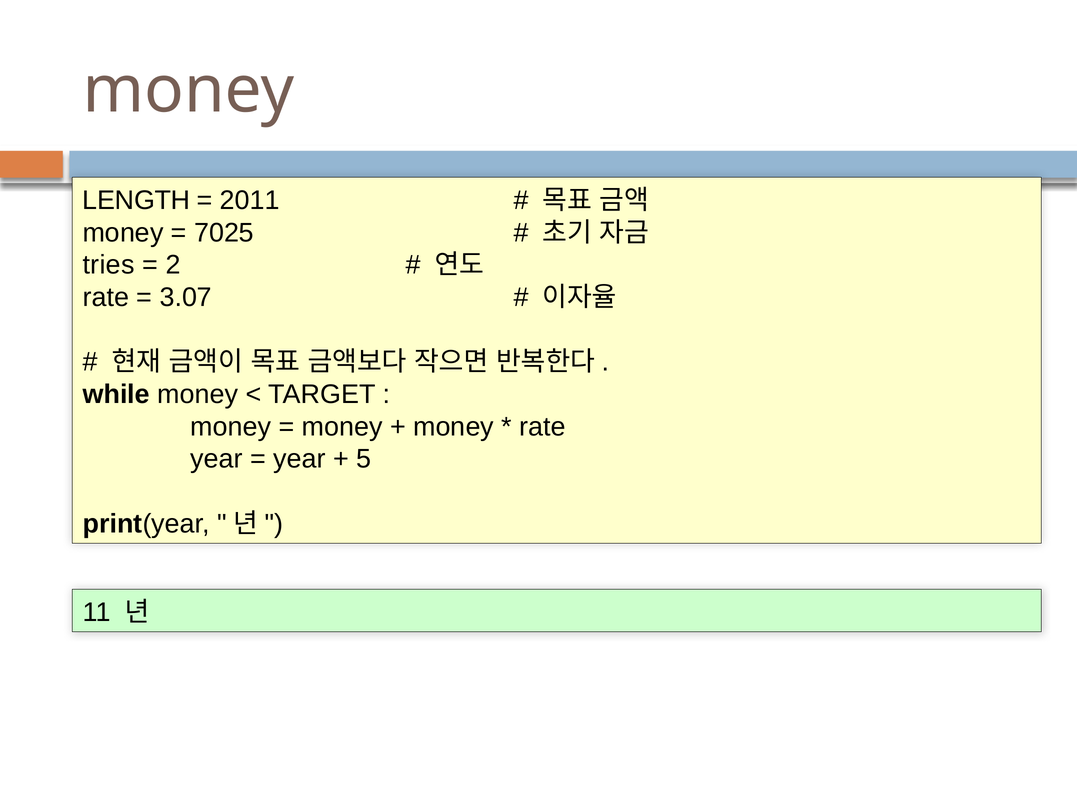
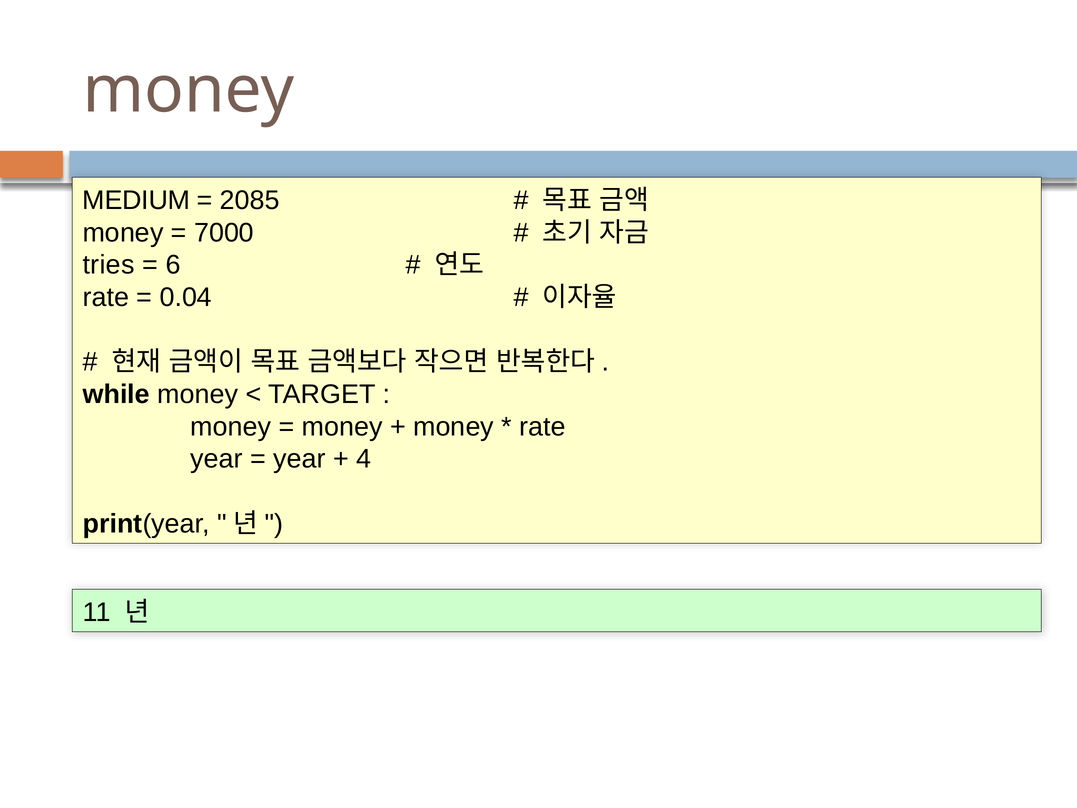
LENGTH: LENGTH -> MEDIUM (136, 200)
2011: 2011 -> 2085 (250, 200)
7025: 7025 -> 7000 (224, 233)
2: 2 -> 6 (173, 265)
3.07: 3.07 -> 0.04 (186, 297)
5: 5 -> 4 (364, 459)
